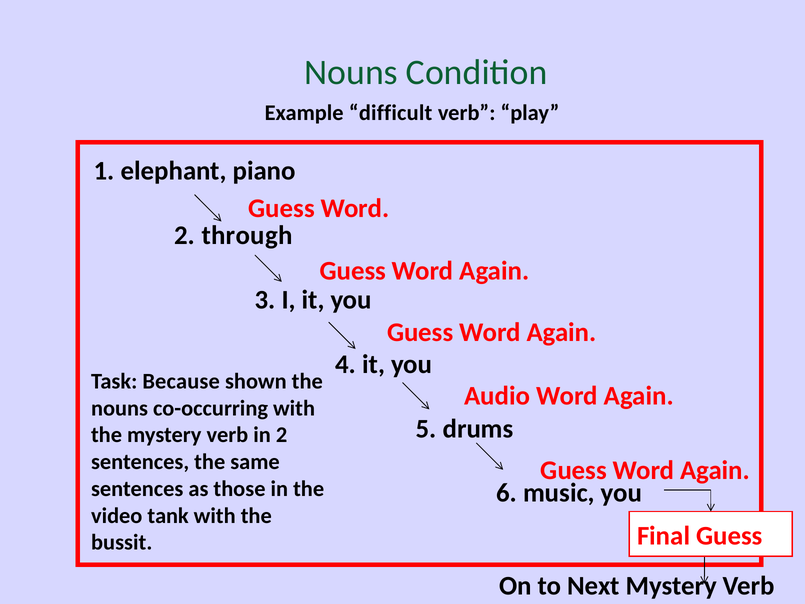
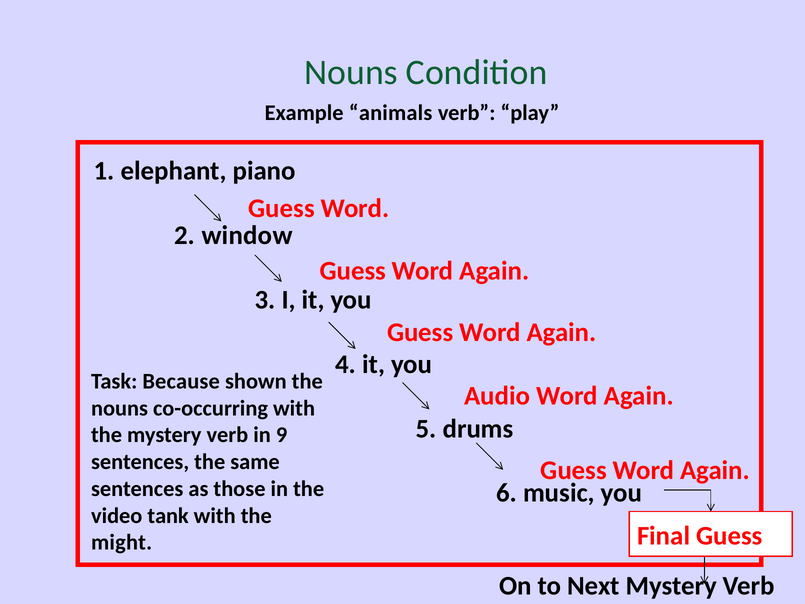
difficult: difficult -> animals (391, 113)
through: through -> window (247, 235)
in 2: 2 -> 9 (282, 435)
bussit: bussit -> might (122, 542)
